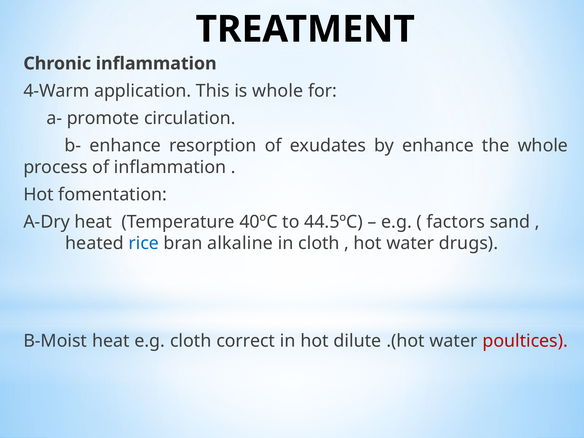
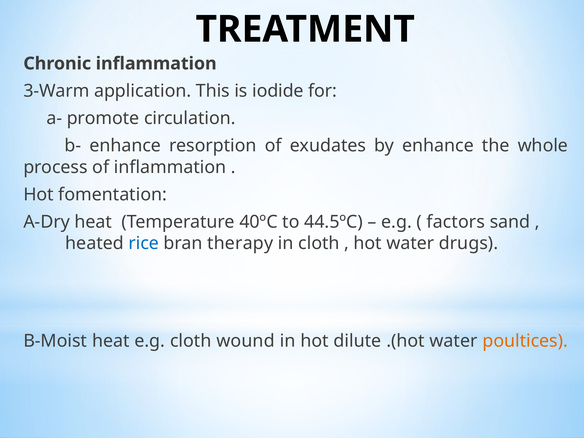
4-Warm: 4-Warm -> 3-Warm (56, 91)
is whole: whole -> iodide (278, 91)
alkaline: alkaline -> therapy (240, 243)
correct: correct -> wound (246, 341)
poultices colour: red -> orange (525, 341)
